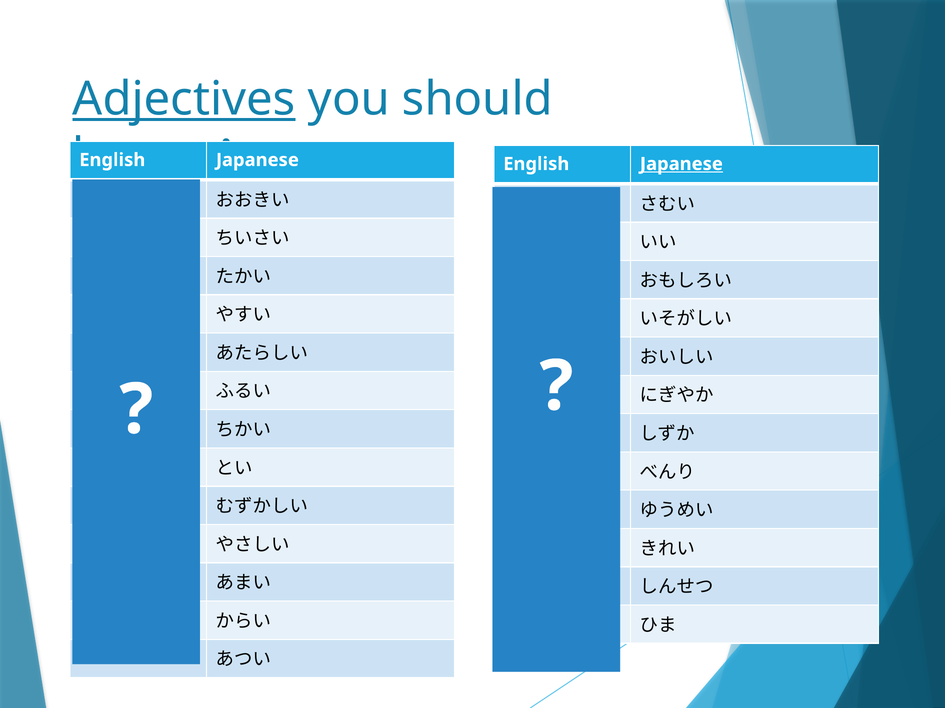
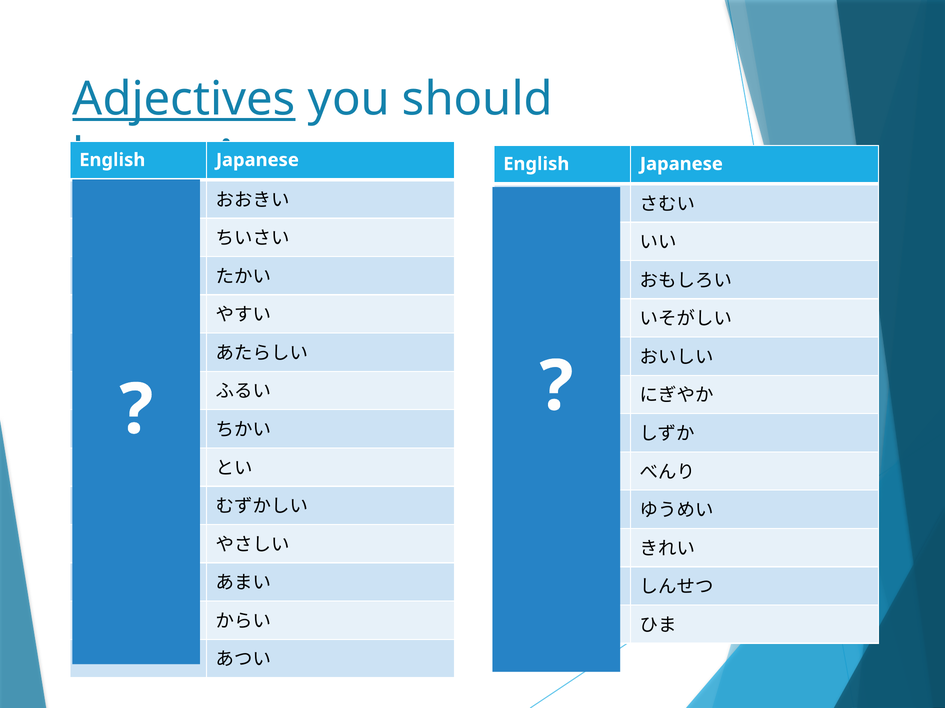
Japanese underline: present -> none (681, 164)
